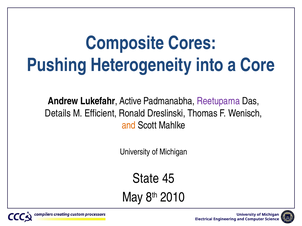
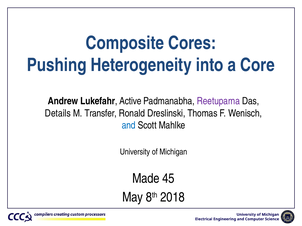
Efficient: Efficient -> Transfer (101, 113)
and colour: orange -> blue (129, 126)
State: State -> Made (146, 179)
2010: 2010 -> 2018 (173, 198)
